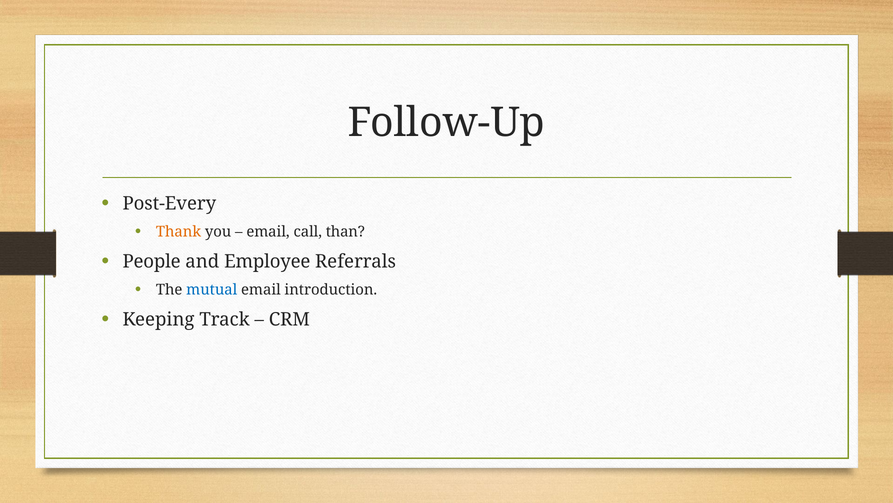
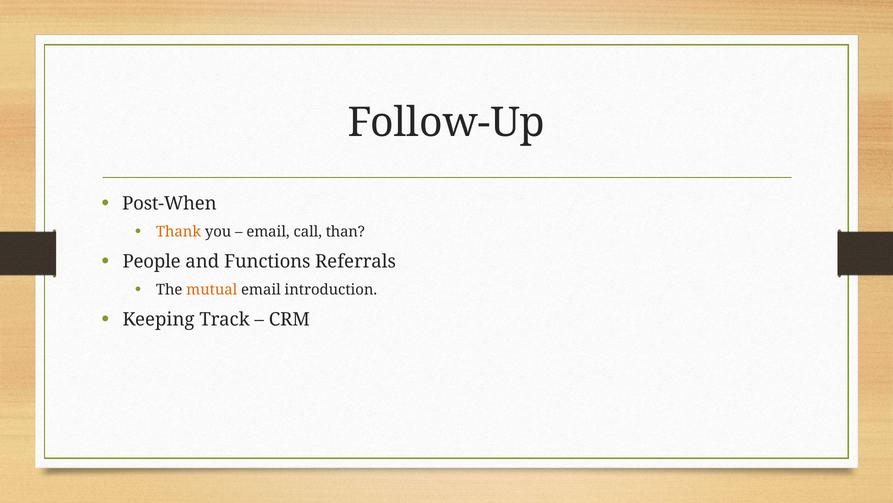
Post-Every: Post-Every -> Post-When (169, 203)
Employee: Employee -> Functions (267, 261)
mutual colour: blue -> orange (212, 290)
